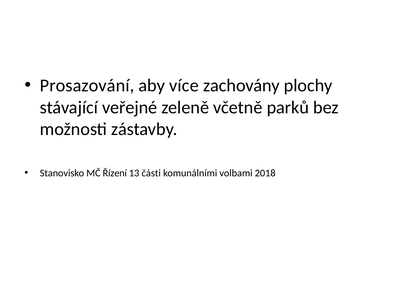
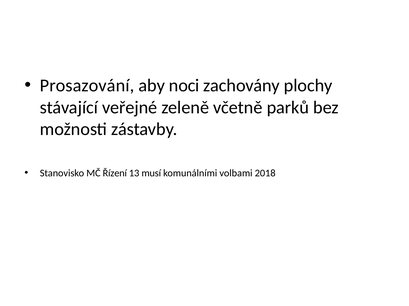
více: více -> noci (184, 86)
části: části -> musí (151, 173)
